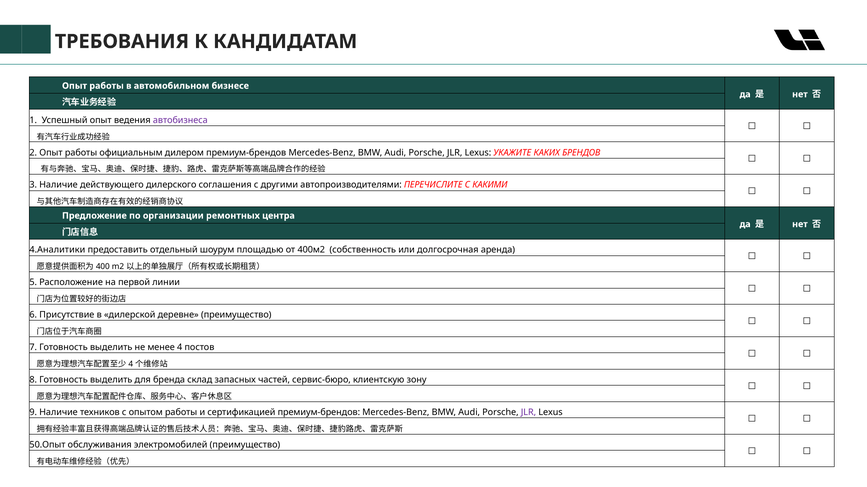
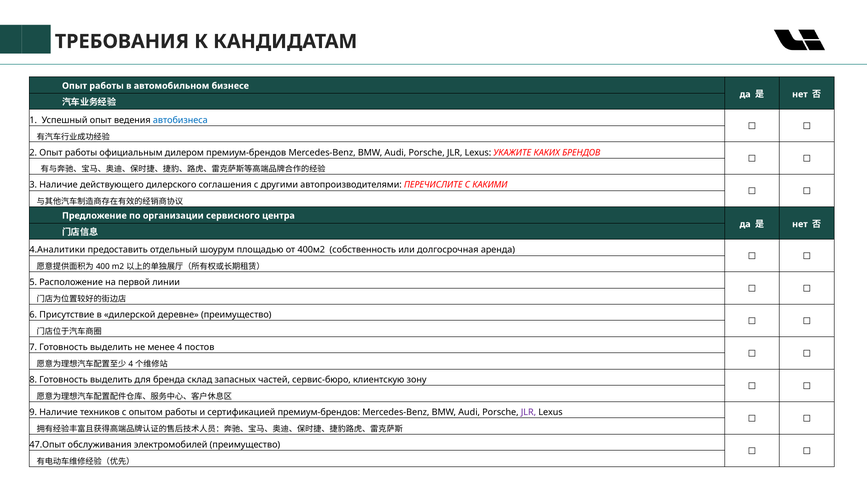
автобизнеса colour: purple -> blue (180, 120)
ремонтных: ремонтных -> сервисного (233, 216)
50.Опыт: 50.Опыт -> 47.Опыт (47, 445)
